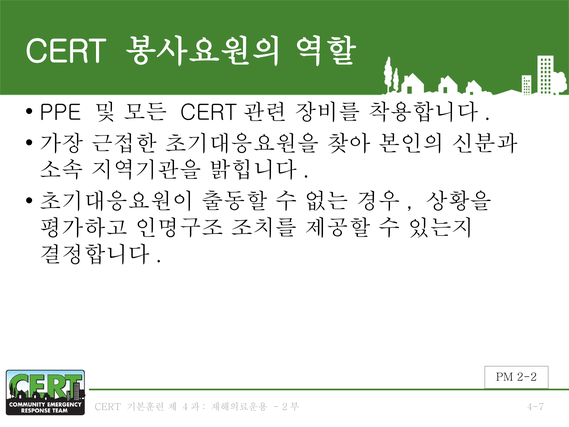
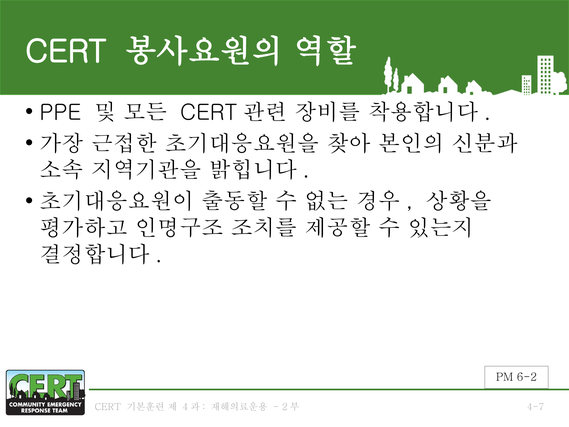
2-2: 2-2 -> 6-2 (527, 377)
